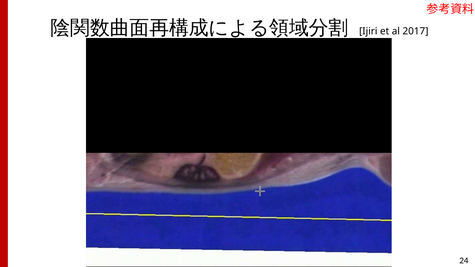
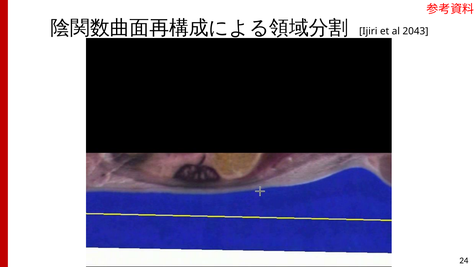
2017: 2017 -> 2043 (415, 31)
